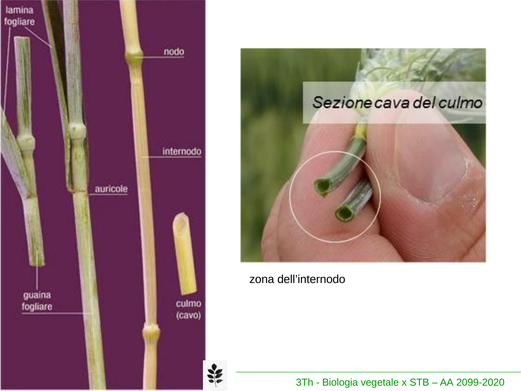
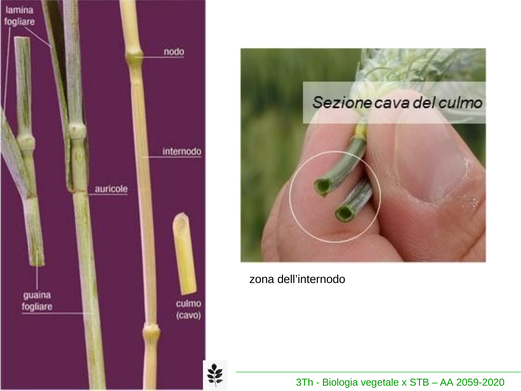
2099-2020: 2099-2020 -> 2059-2020 (480, 382)
